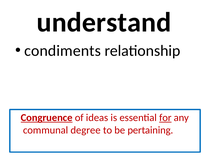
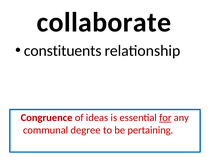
understand: understand -> collaborate (104, 22)
condiments: condiments -> constituents (63, 51)
Congruence underline: present -> none (47, 118)
